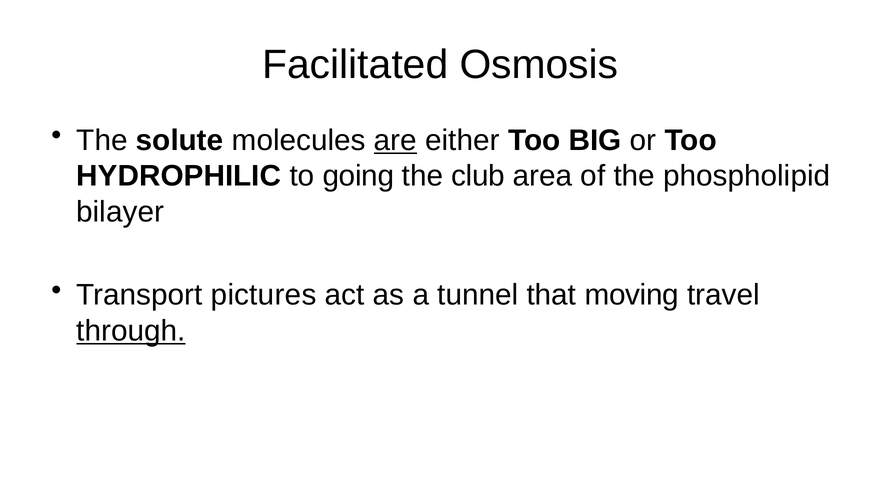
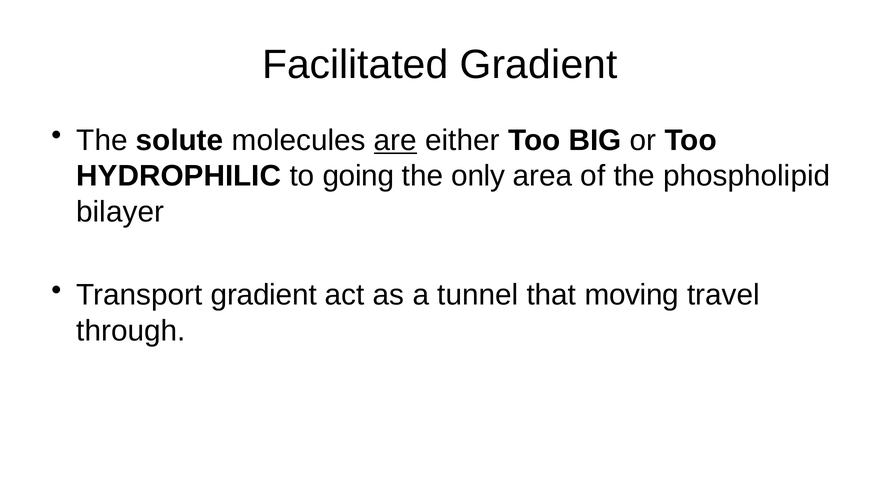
Facilitated Osmosis: Osmosis -> Gradient (539, 65)
club: club -> only (478, 176)
Transport pictures: pictures -> gradient (264, 295)
through underline: present -> none (131, 331)
